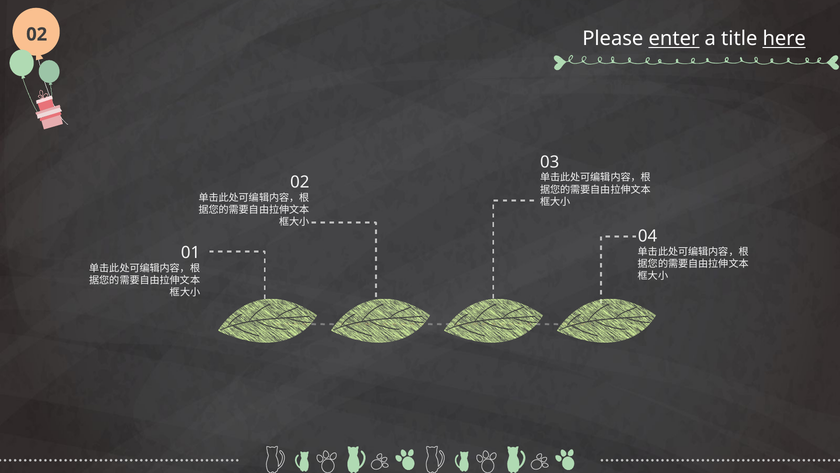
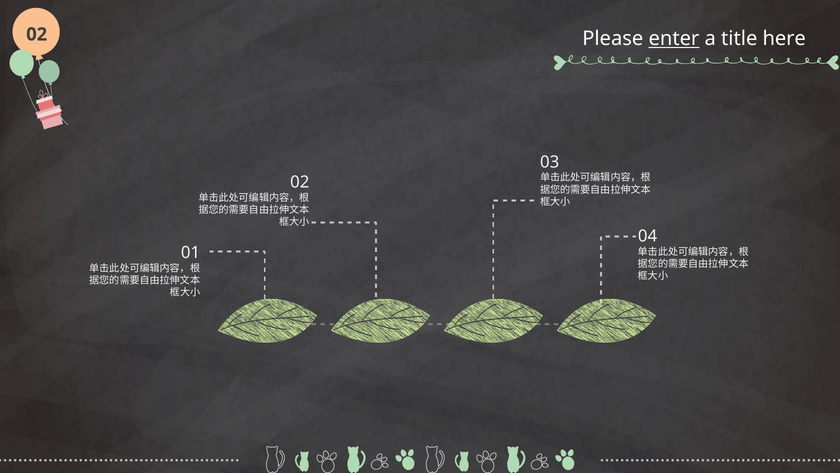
here underline: present -> none (784, 39)
